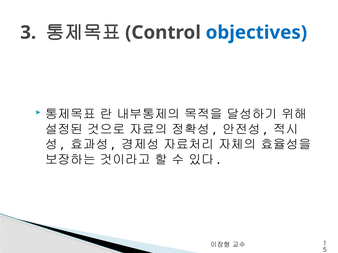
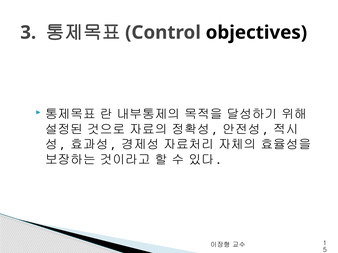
objectives colour: blue -> black (256, 33)
